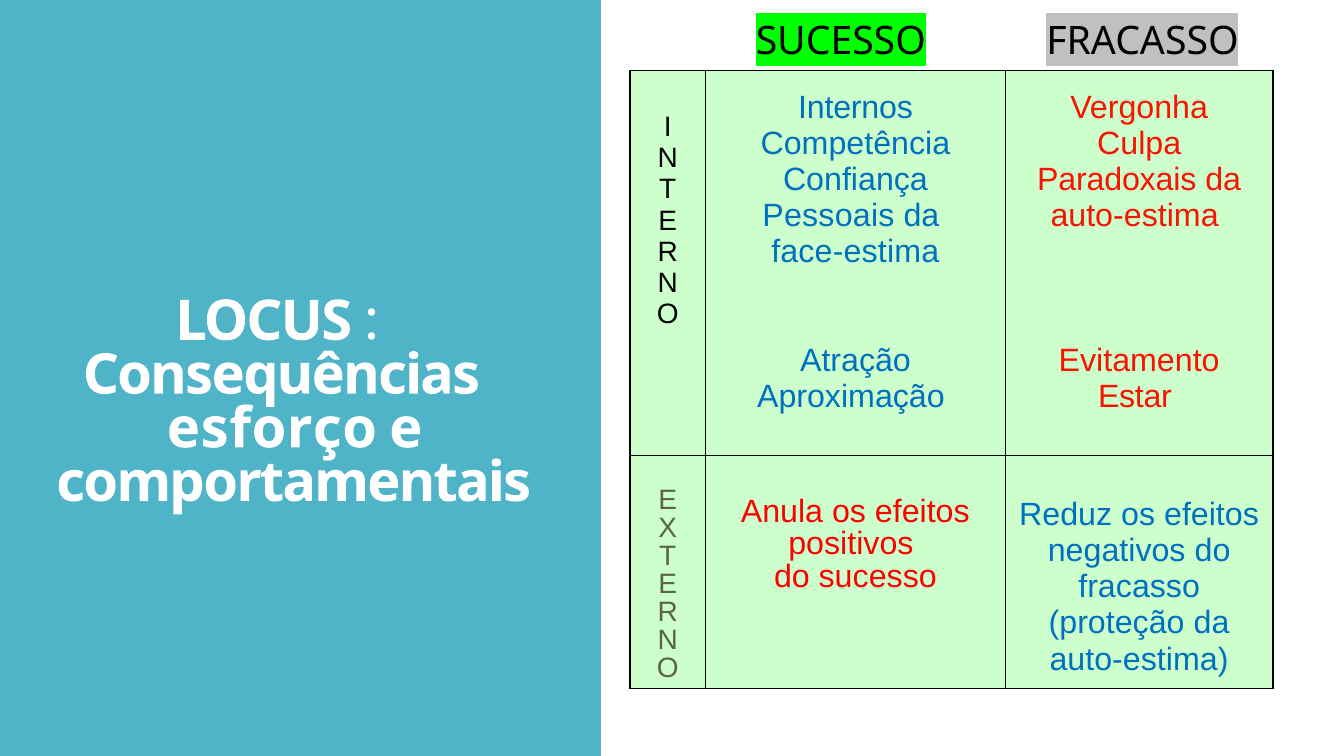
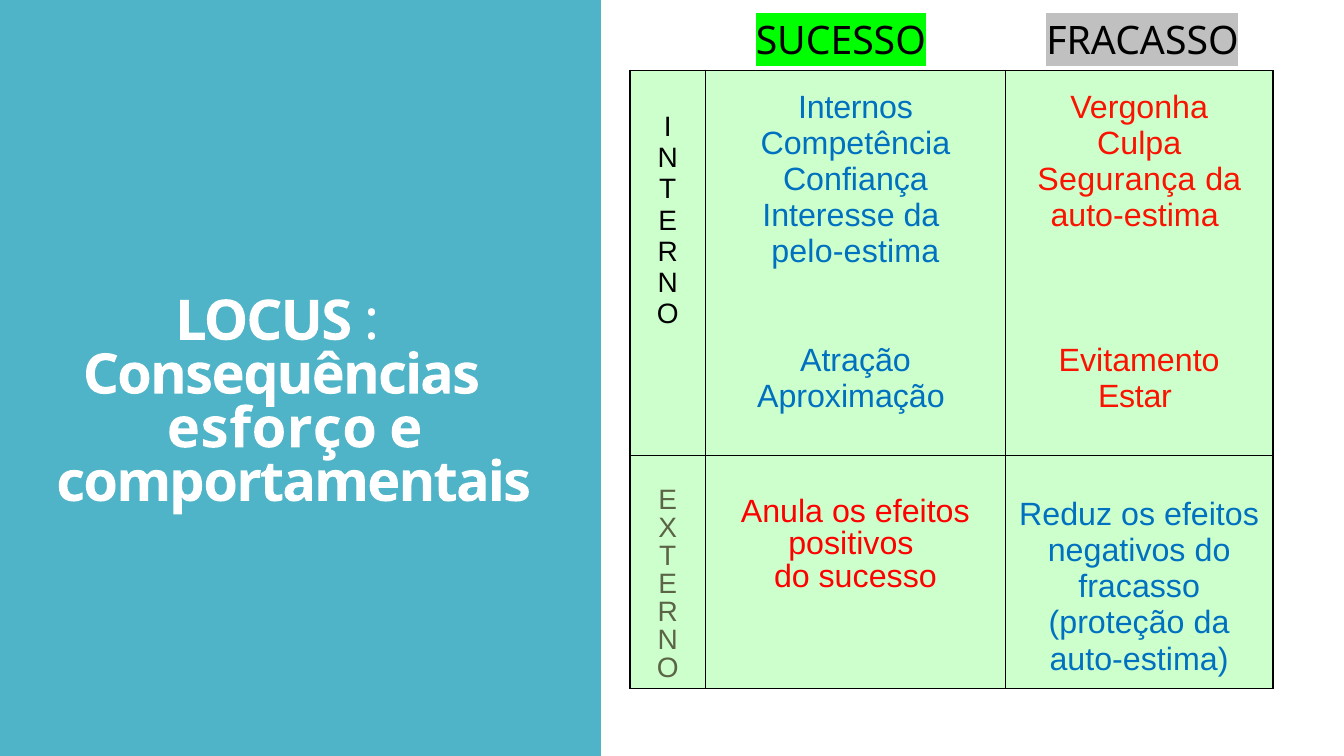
Paradoxais: Paradoxais -> Segurança (1117, 180)
Pessoais: Pessoais -> Interesse (829, 216)
face-estima: face-estima -> pelo-estima (855, 252)
